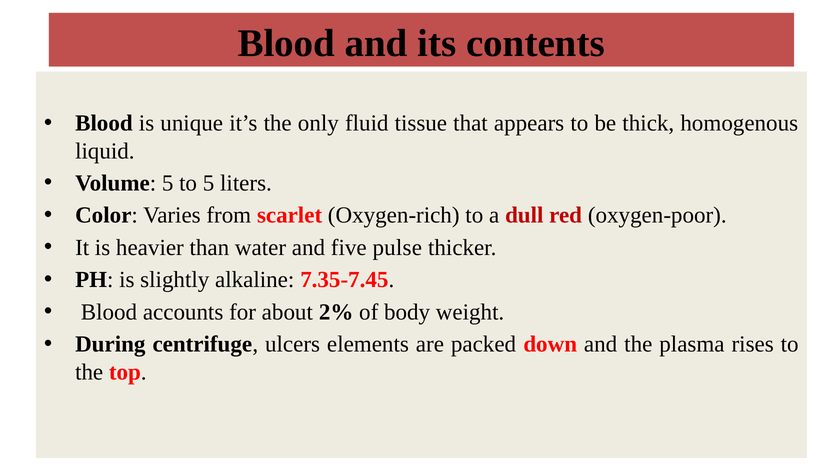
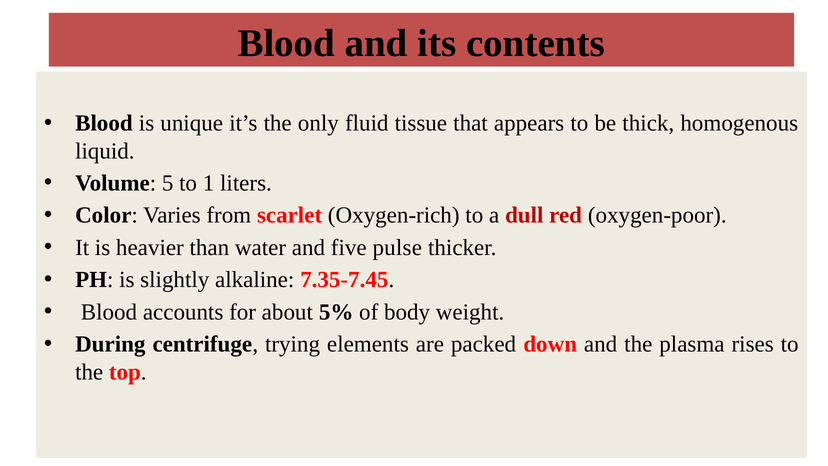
to 5: 5 -> 1 (209, 183)
2%: 2% -> 5% (336, 312)
ulcers: ulcers -> trying (293, 344)
